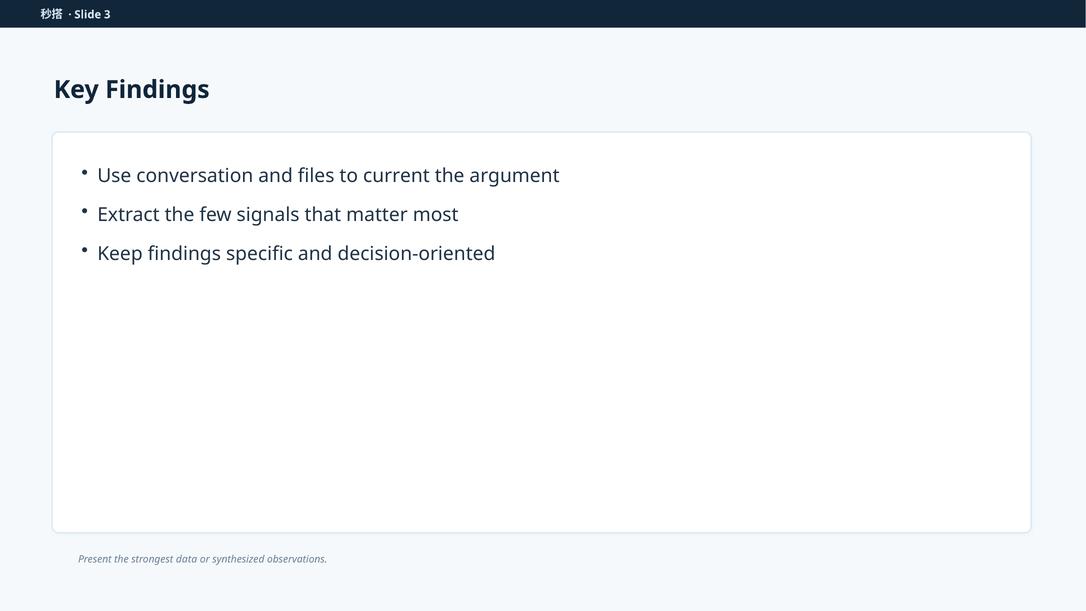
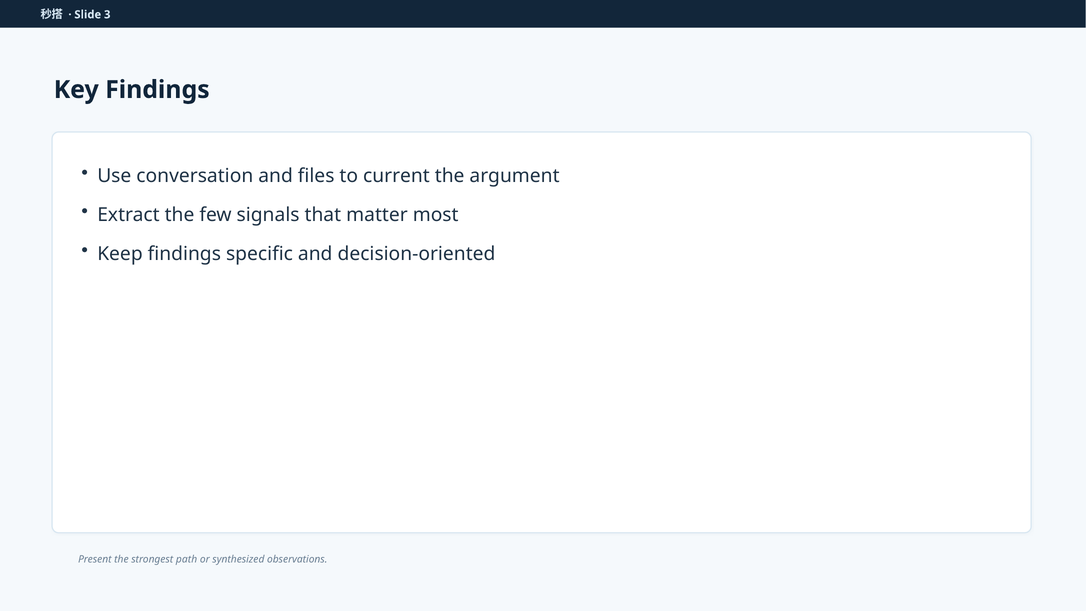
data: data -> path (187, 559)
